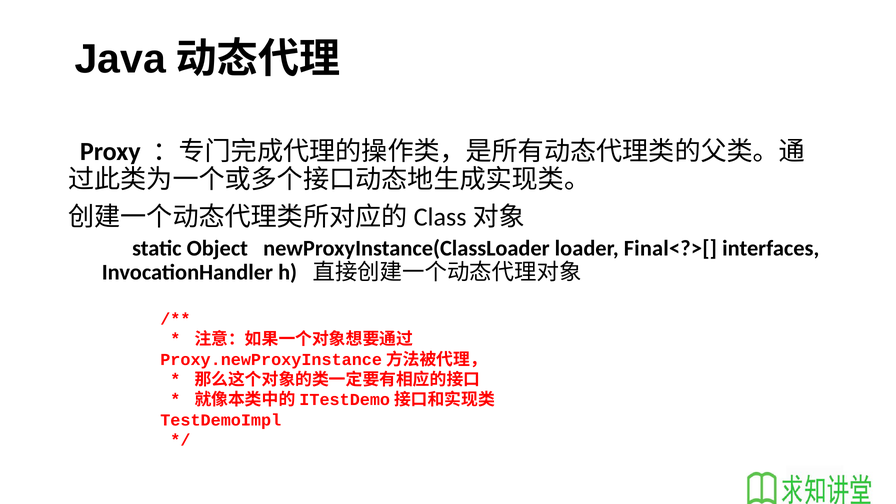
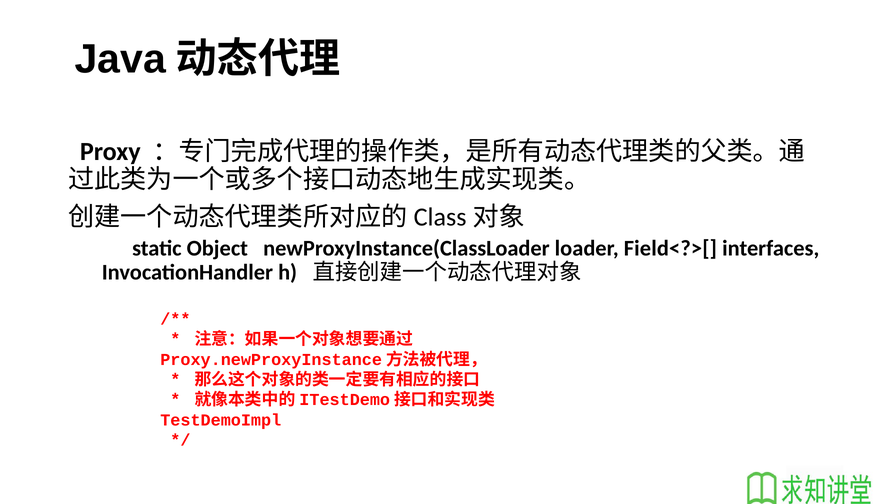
Final<?>[: Final<?>[ -> Field<?>[ (670, 248)
